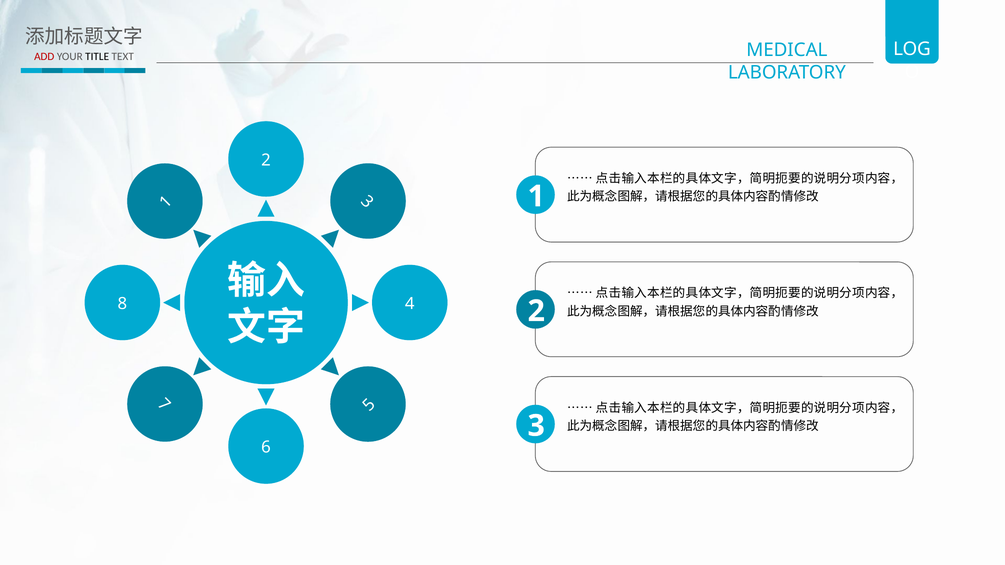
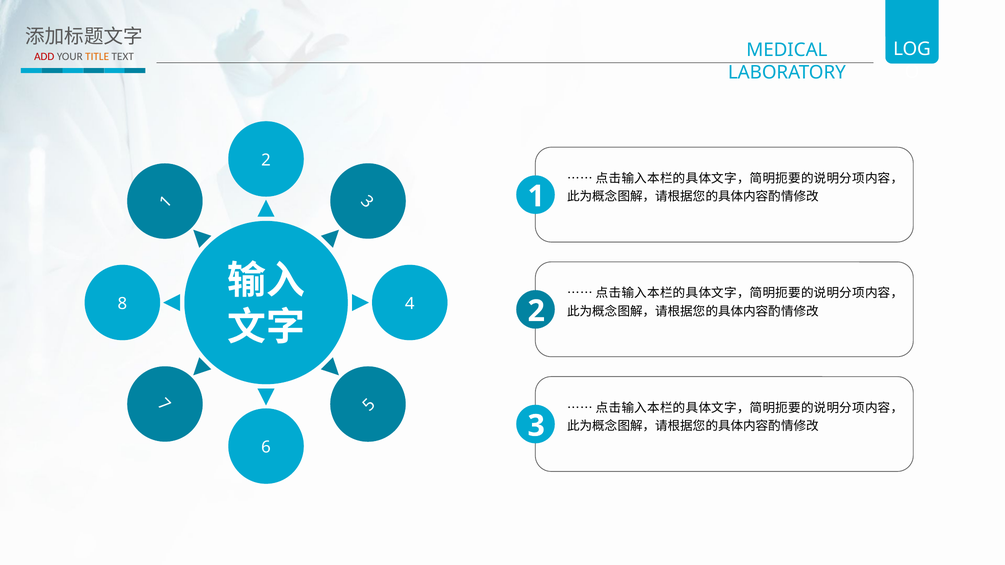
TITLE colour: black -> orange (97, 57)
